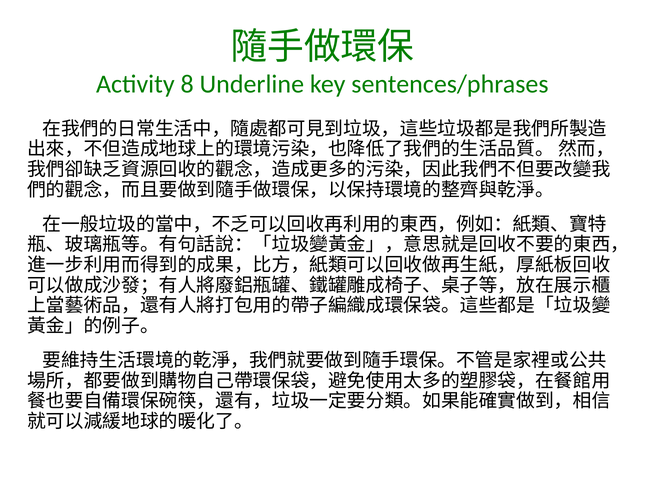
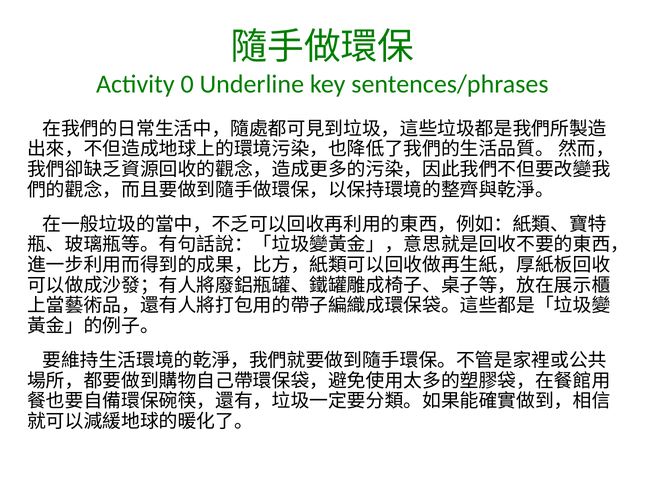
8: 8 -> 0 (187, 84)
